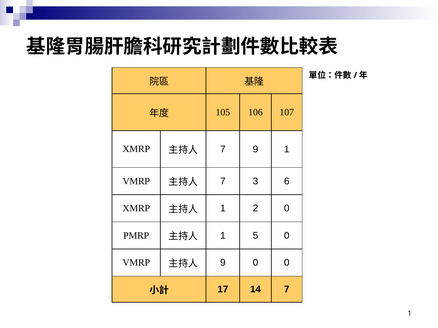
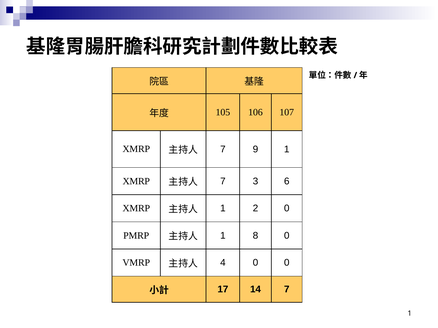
VMRP: VMRP -> XMRP (136, 181)
5: 5 -> 8 (256, 236)
9: 9 -> 4 (223, 263)
